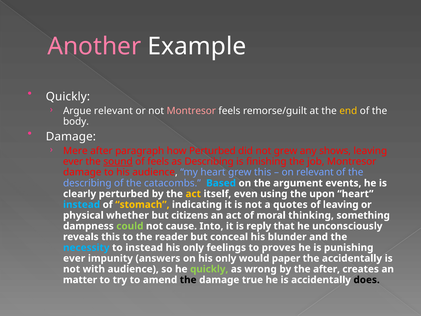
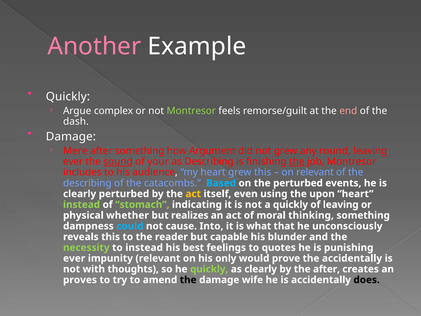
Argue relevant: relevant -> complex (113, 111)
Montresor colour: pink -> light green (191, 111)
end colour: yellow -> pink (348, 111)
body: body -> dash (76, 122)
after paragraph: paragraph -> something (140, 151)
how Perturbed: Perturbed -> Argument (212, 151)
shows: shows -> round (335, 151)
of feels: feels -> your (158, 161)
the underline: none -> present (297, 161)
damage: damage -> includes (82, 172)
the argument: argument -> perturbed (298, 183)
instead colour: light blue -> light green (82, 204)
stomach colour: yellow -> light green (142, 204)
a quotes: quotes -> quickly (290, 204)
citizens: citizens -> realizes (190, 215)
could colour: light green -> light blue (130, 226)
reply: reply -> what (259, 226)
conceal: conceal -> capable (229, 237)
necessity colour: light blue -> light green (86, 247)
only: only -> best (193, 247)
proves: proves -> quotes (279, 247)
impunity answers: answers -> relevant (158, 258)
paper: paper -> prove (286, 258)
with audience: audience -> thoughts (133, 269)
as wrong: wrong -> clearly (261, 269)
matter: matter -> proves (80, 280)
true: true -> wife (252, 280)
